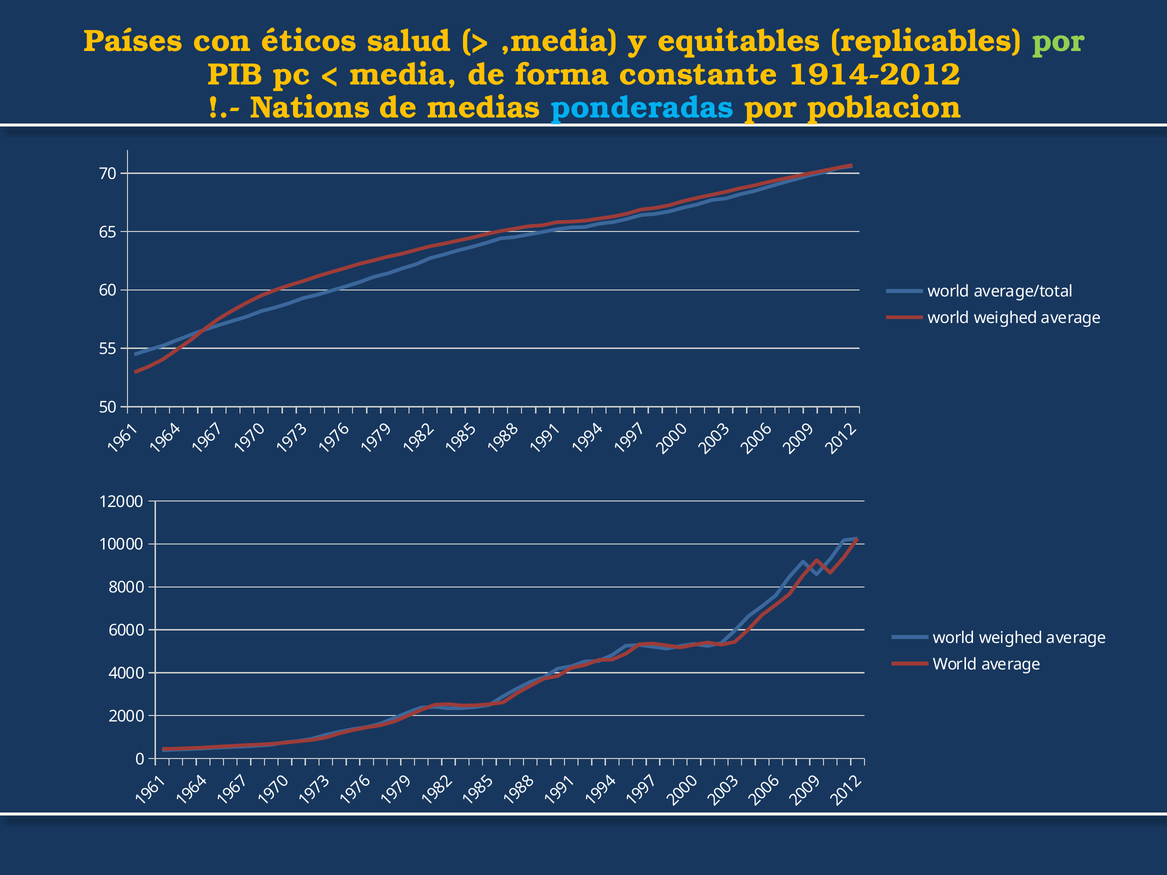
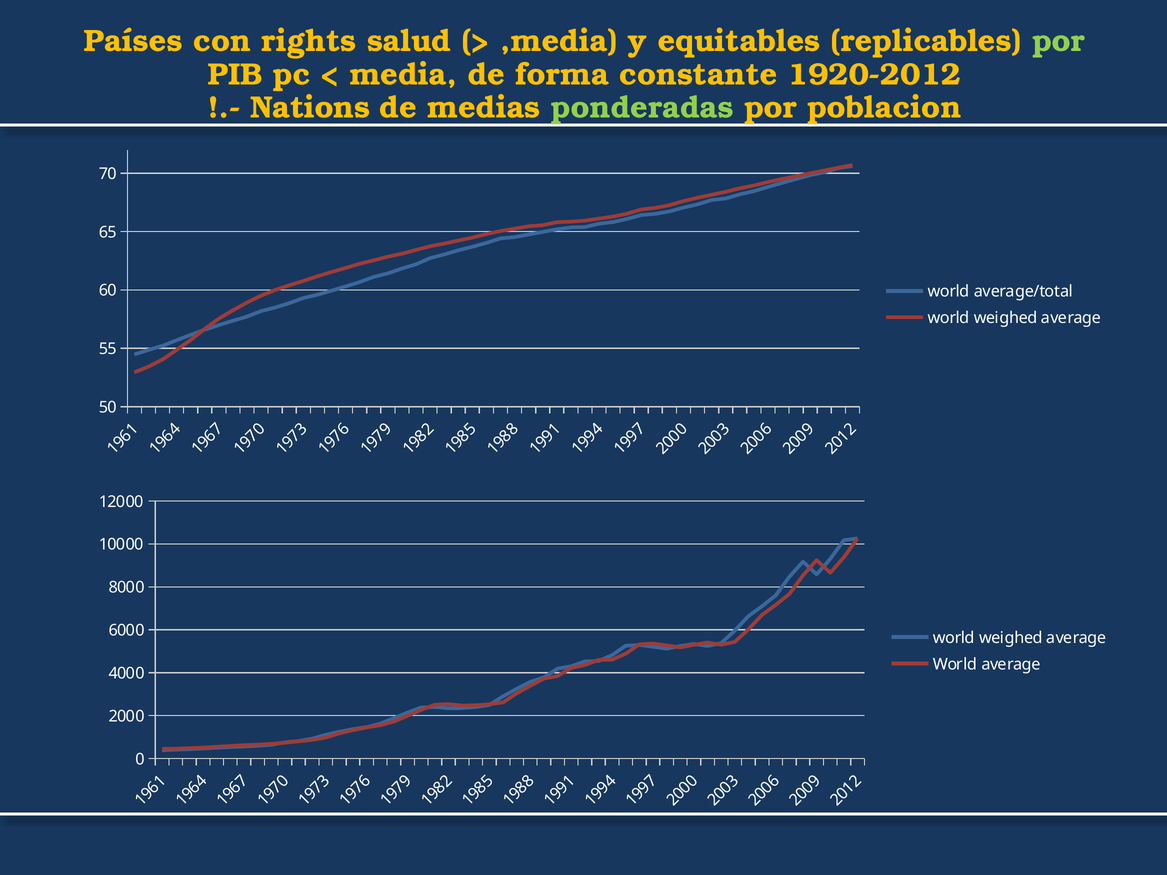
éticos: éticos -> rights (309, 41)
1914-2012: 1914-2012 -> 1920-2012 (874, 75)
ponderadas colour: light blue -> light green (642, 108)
